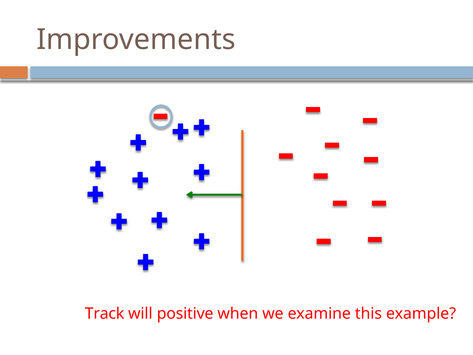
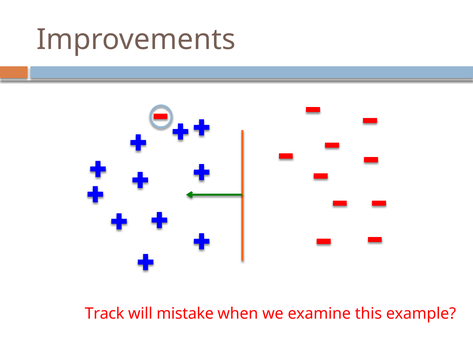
positive: positive -> mistake (185, 313)
